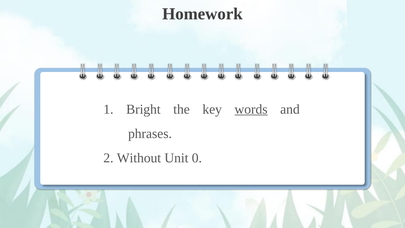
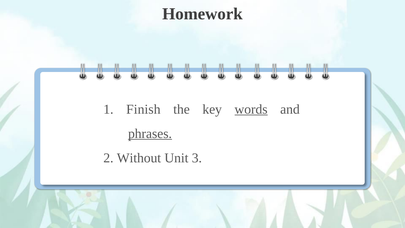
Bright: Bright -> Finish (143, 109)
phrases underline: none -> present (150, 133)
0: 0 -> 3 (197, 158)
